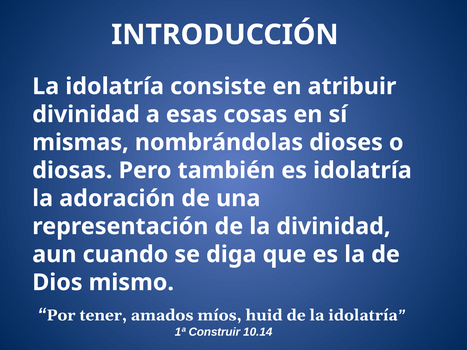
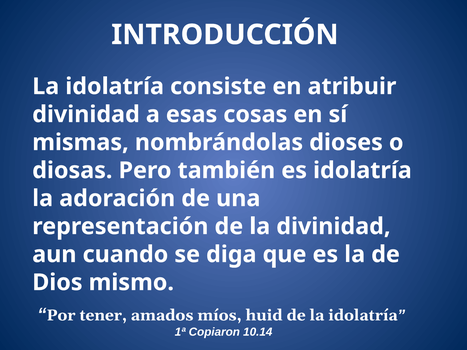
Construir: Construir -> Copiaron (214, 332)
